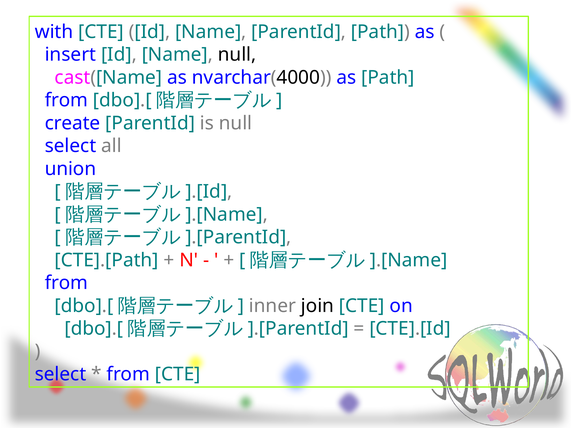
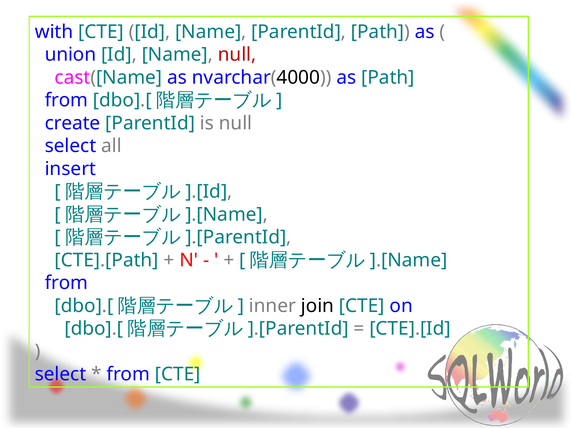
insert: insert -> union (70, 55)
null colour: black -> red (237, 55)
union: union -> insert (70, 169)
